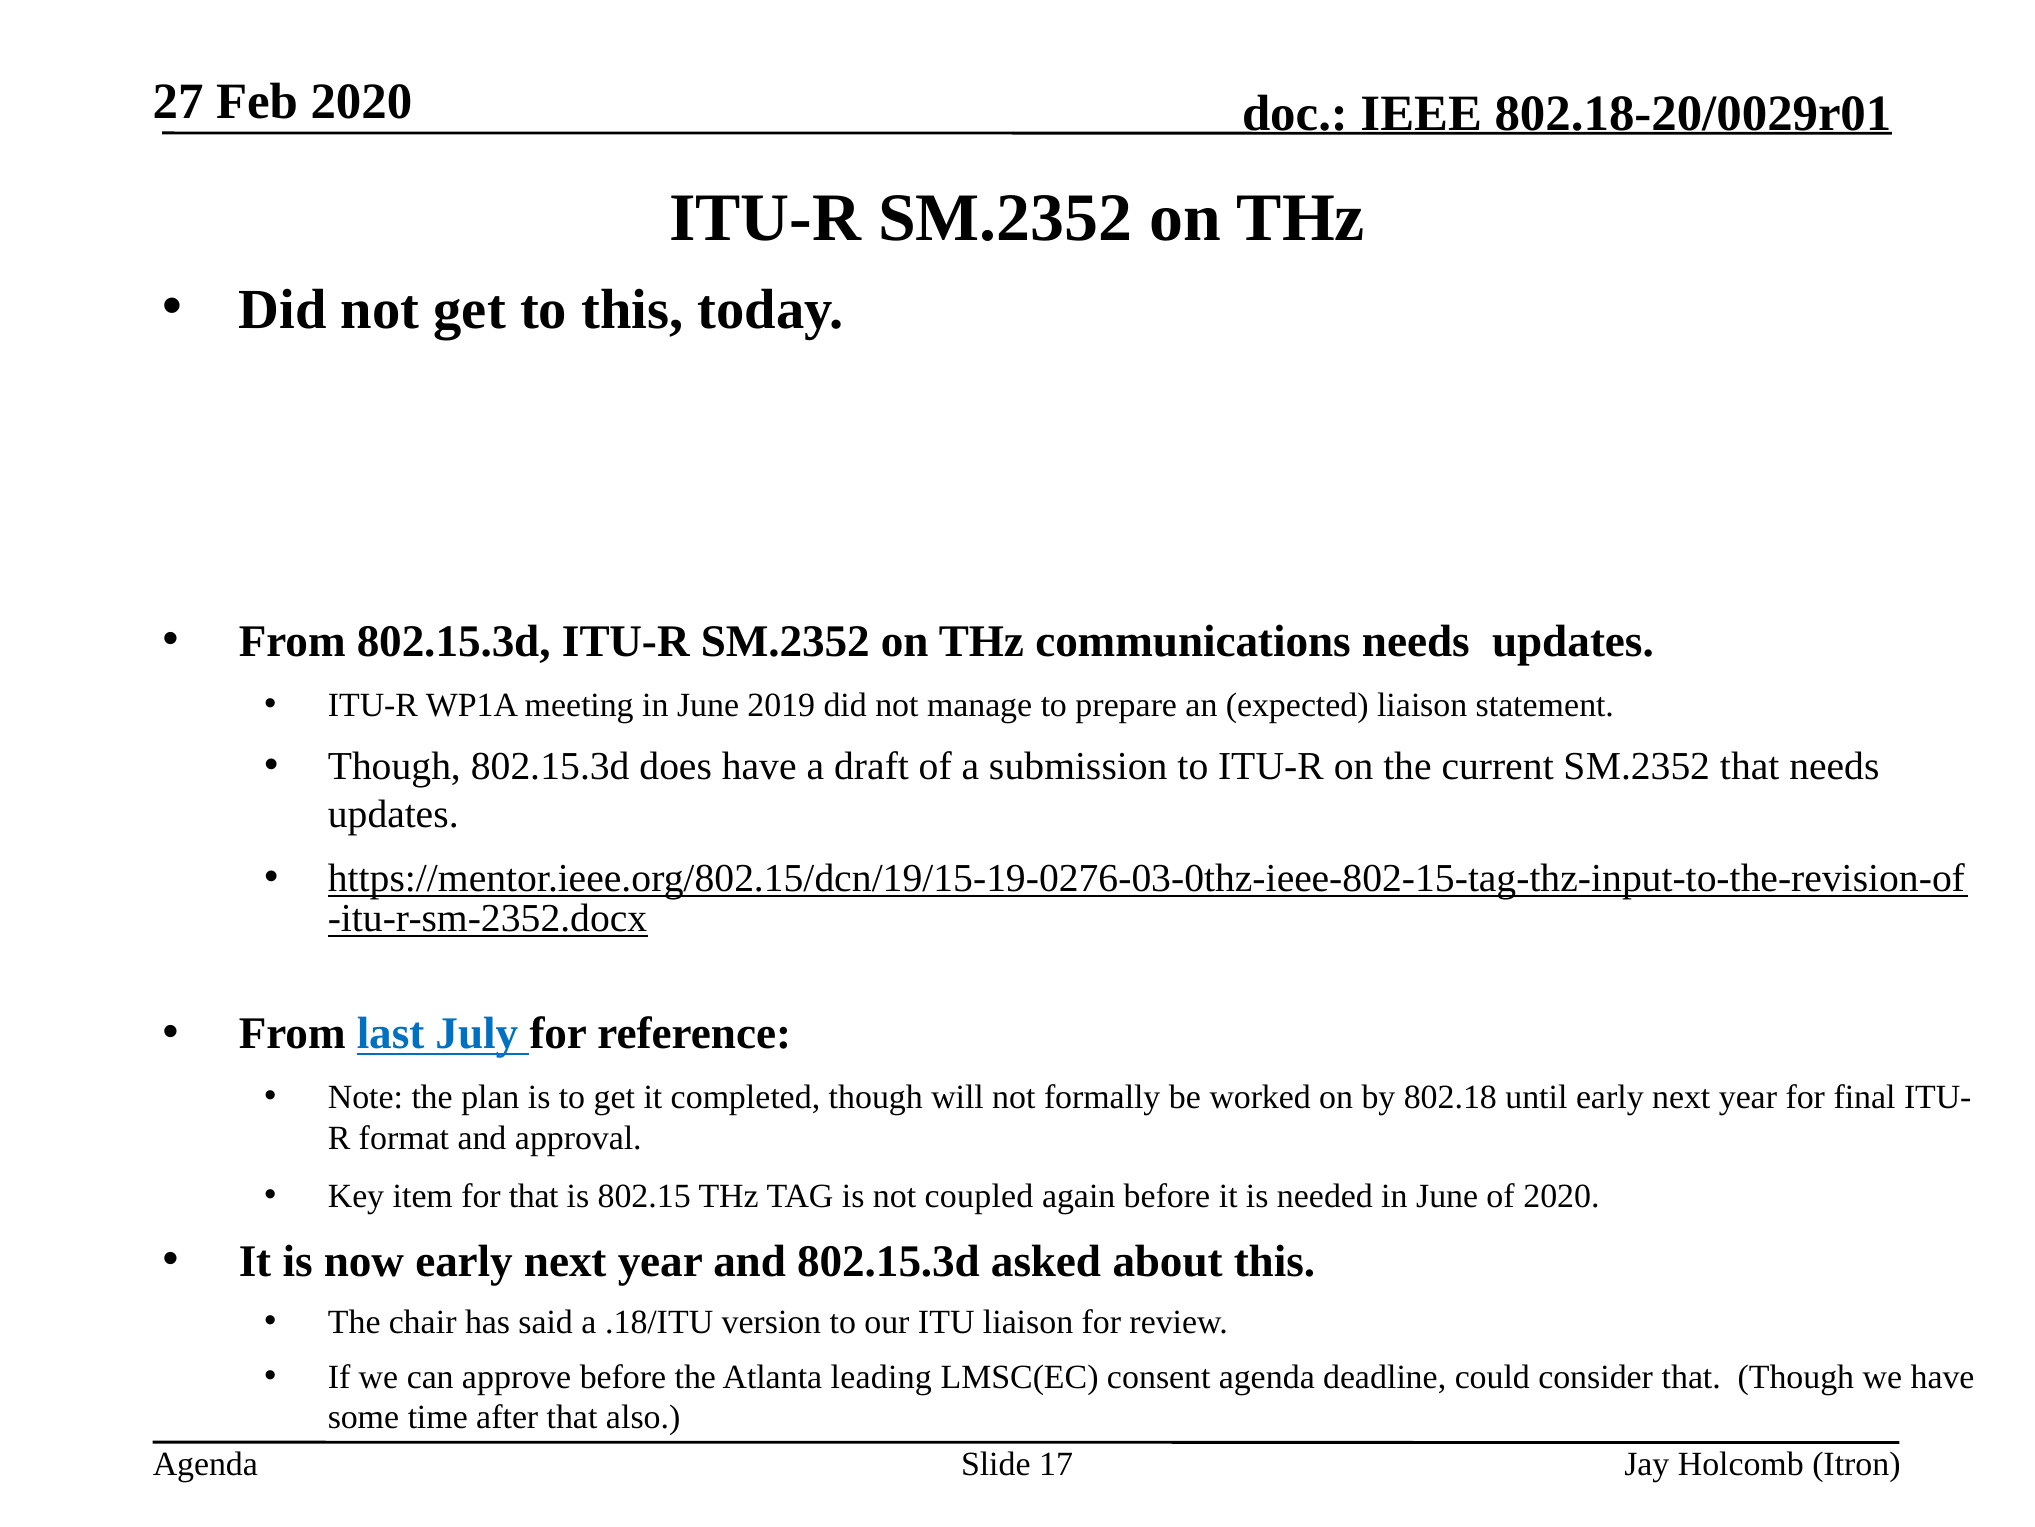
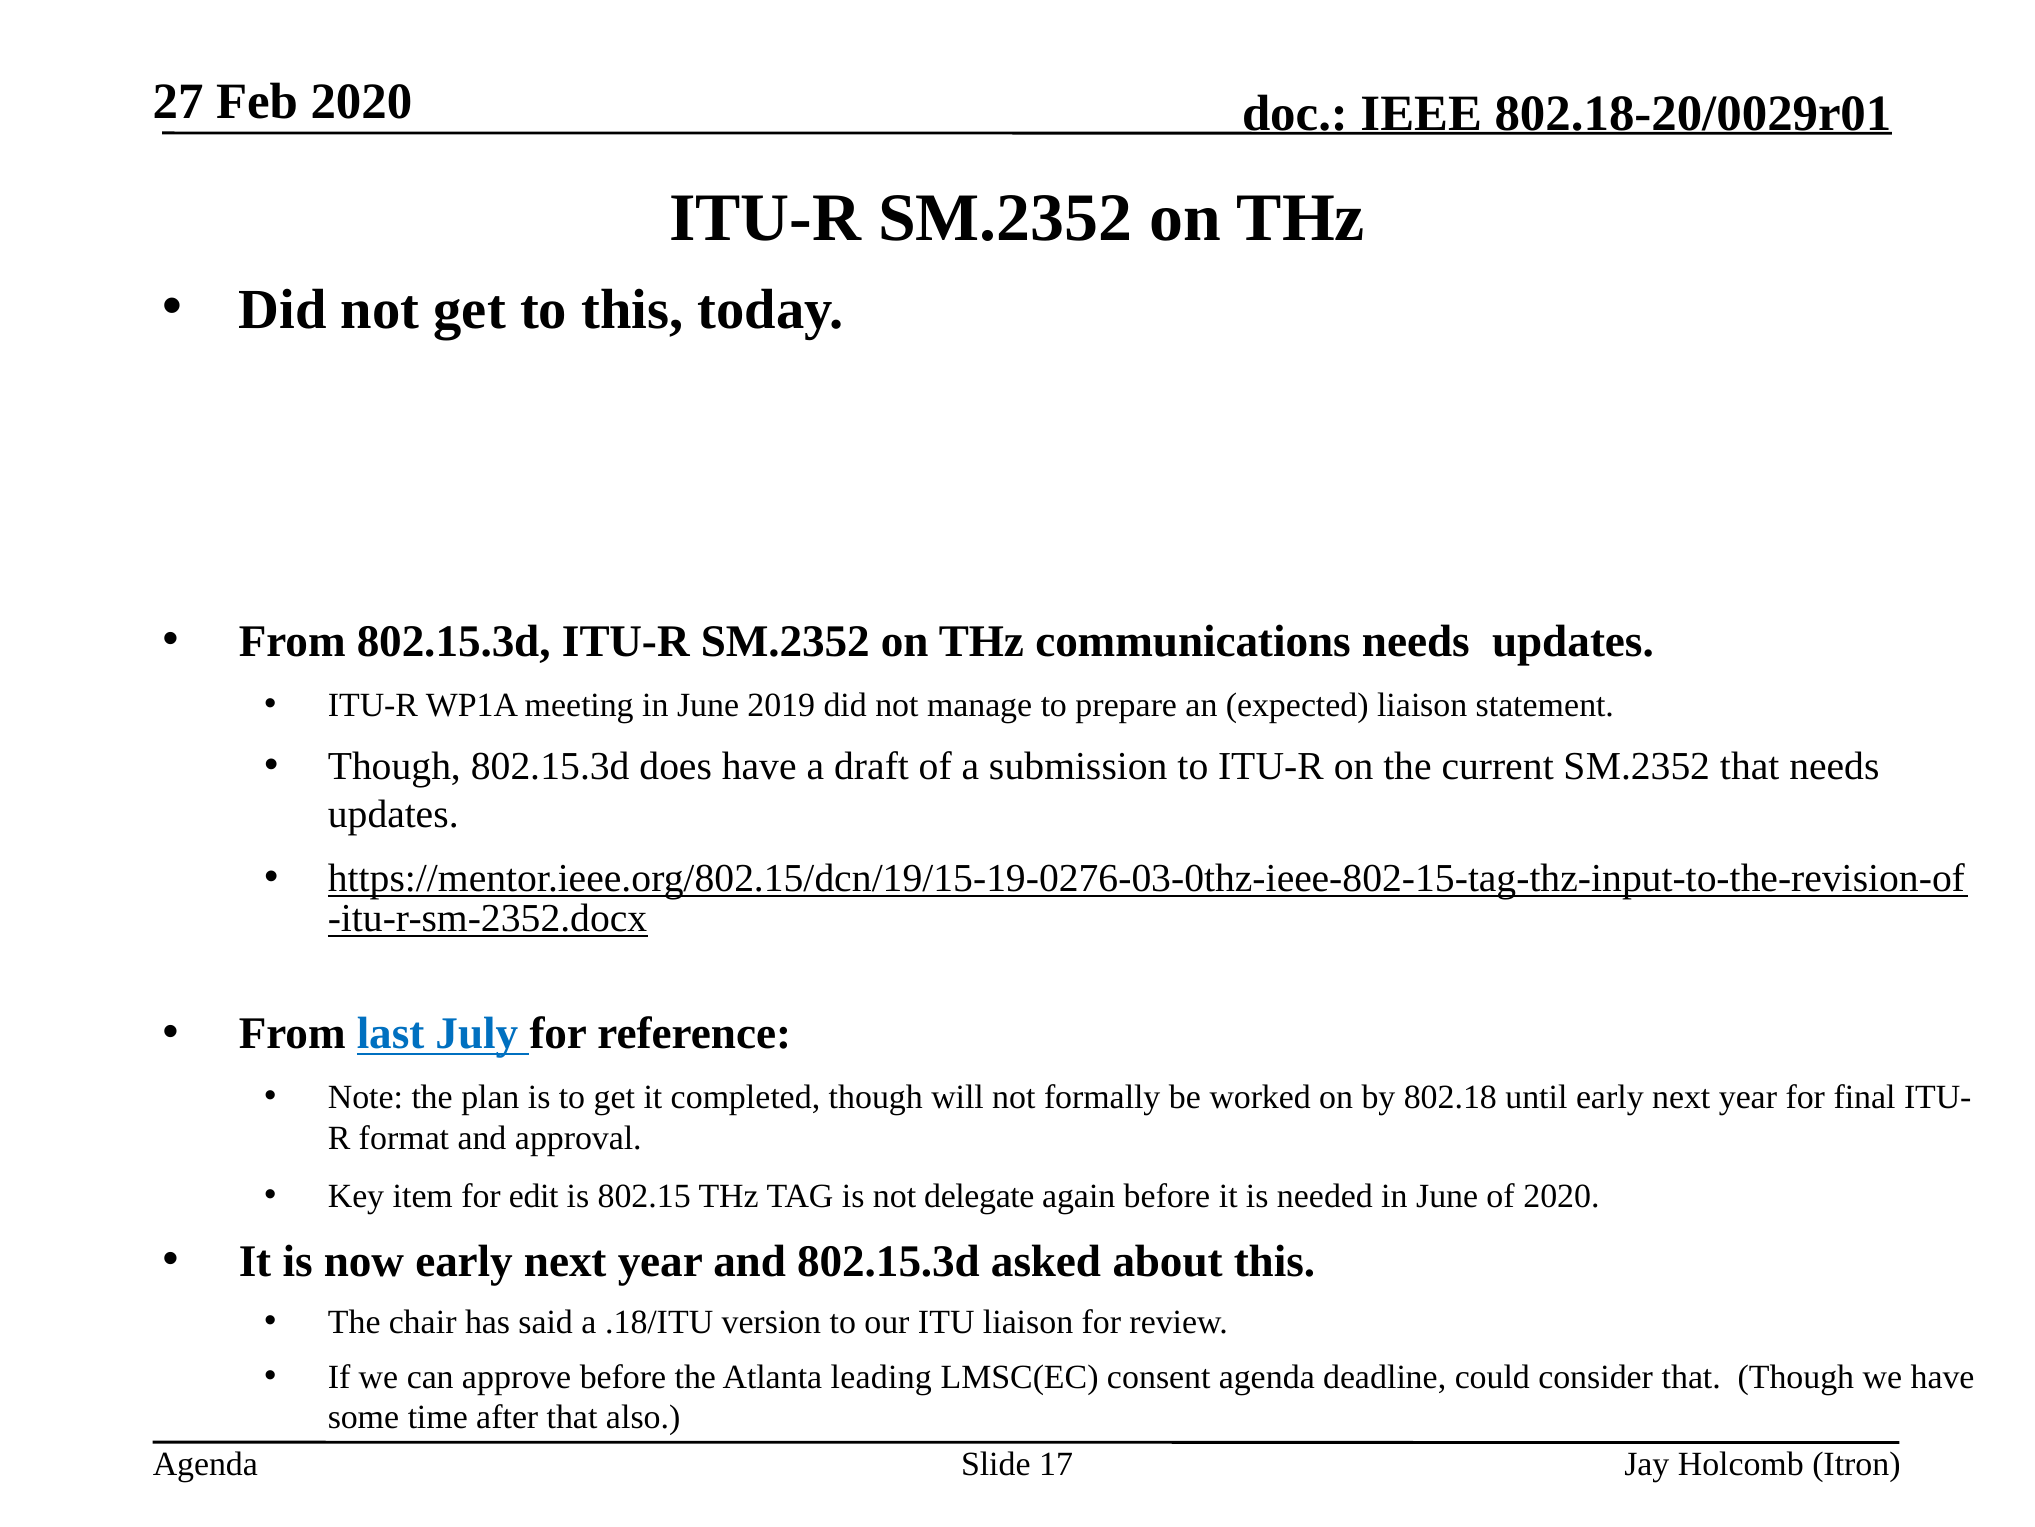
for that: that -> edit (534, 1195)
coupled: coupled -> delegate (979, 1195)
